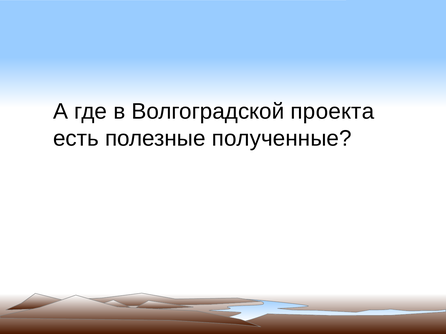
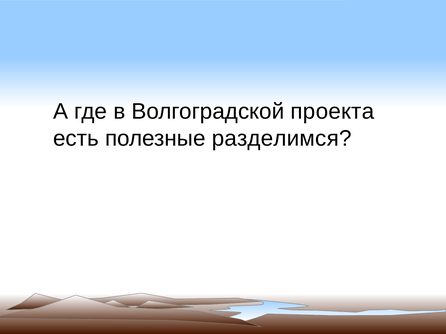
полученные: полученные -> разделимся (282, 139)
